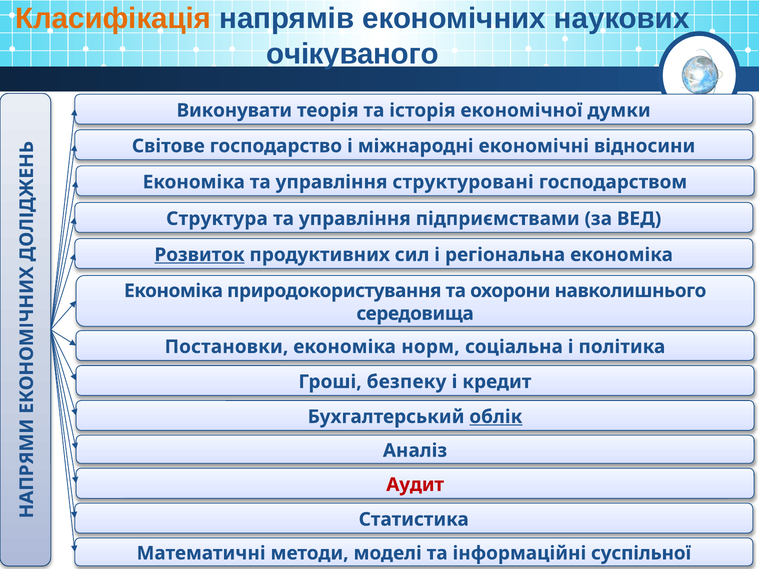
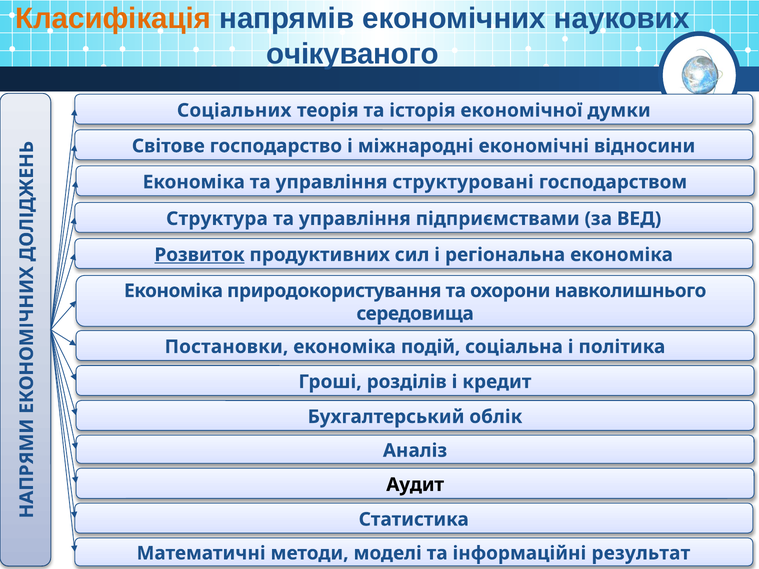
Виконувати: Виконувати -> Соціальних (234, 110)
норм: норм -> подій (431, 347)
безпеку: безпеку -> розділів (407, 382)
облік underline: present -> none (496, 417)
Аудит colour: red -> black (415, 485)
суспільної: суспільної -> результат (641, 553)
